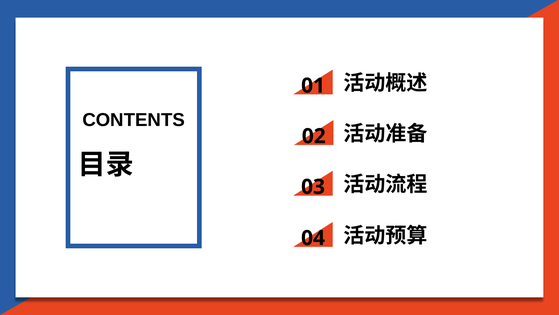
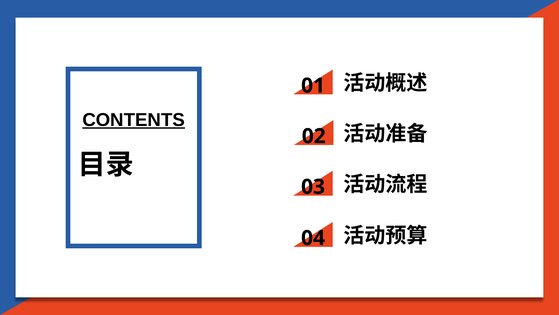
CONTENTS underline: none -> present (134, 120)
